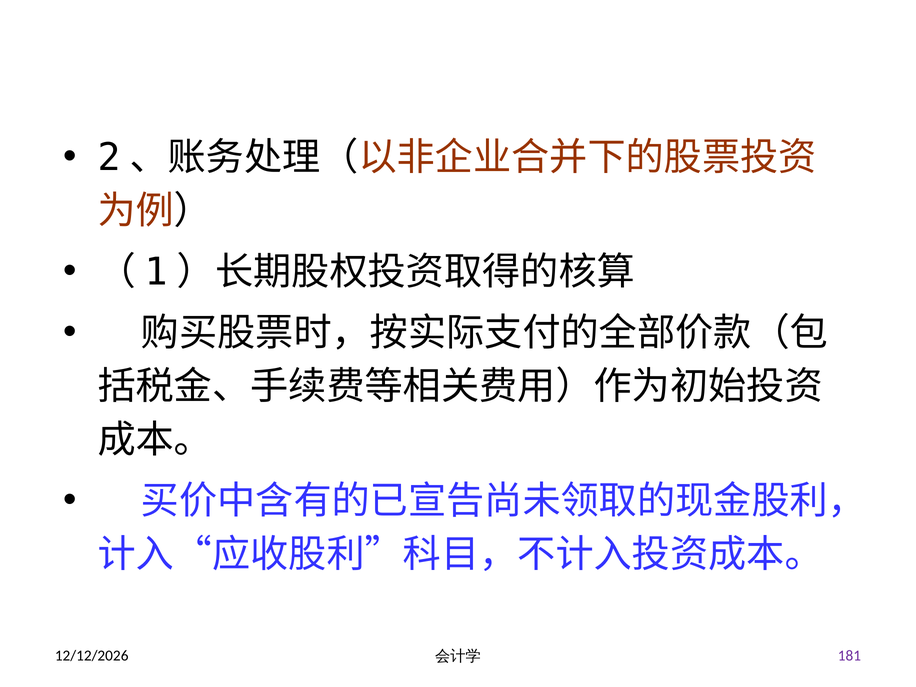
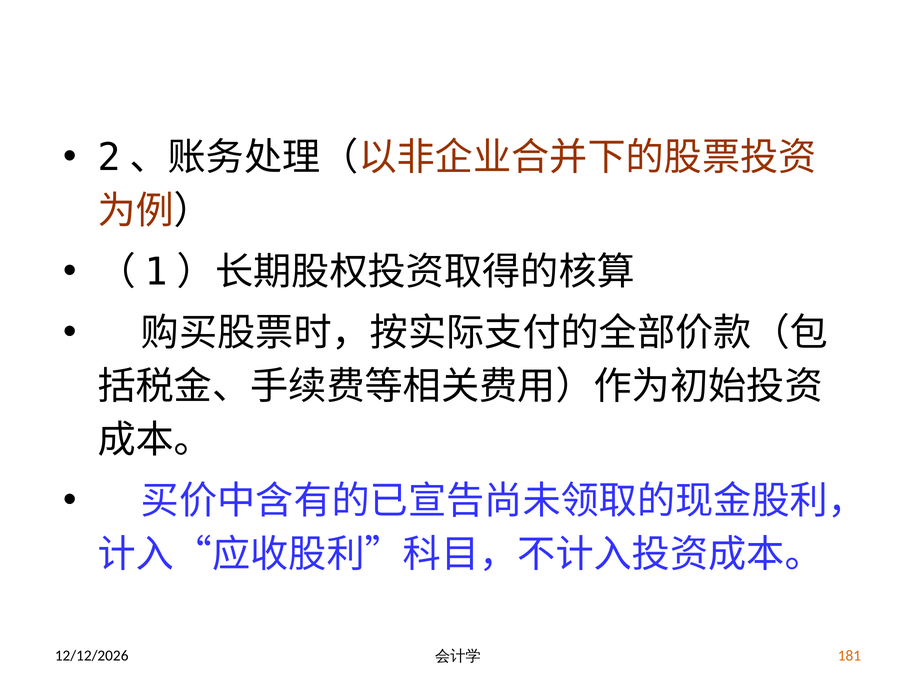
181 colour: purple -> orange (849, 656)
